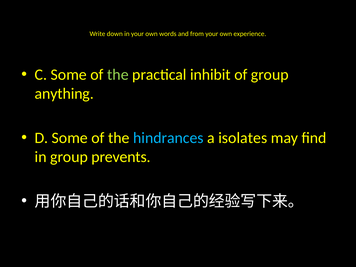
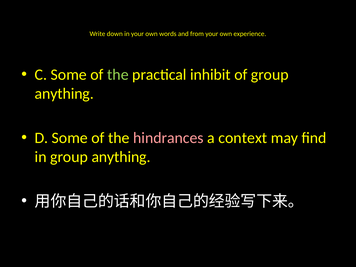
hindrances colour: light blue -> pink (168, 138)
isolates: isolates -> context (243, 138)
in group prevents: prevents -> anything (121, 157)
